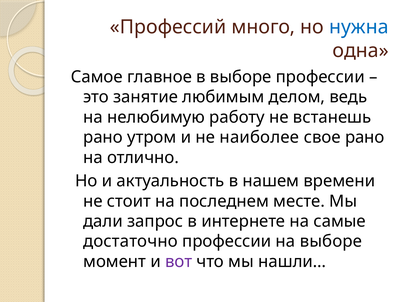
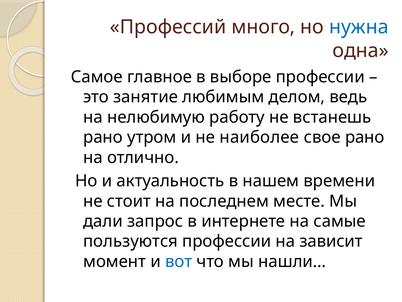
достаточно: достаточно -> пользуются (131, 241)
на выборе: выборе -> зависит (331, 241)
вот colour: purple -> blue (179, 261)
